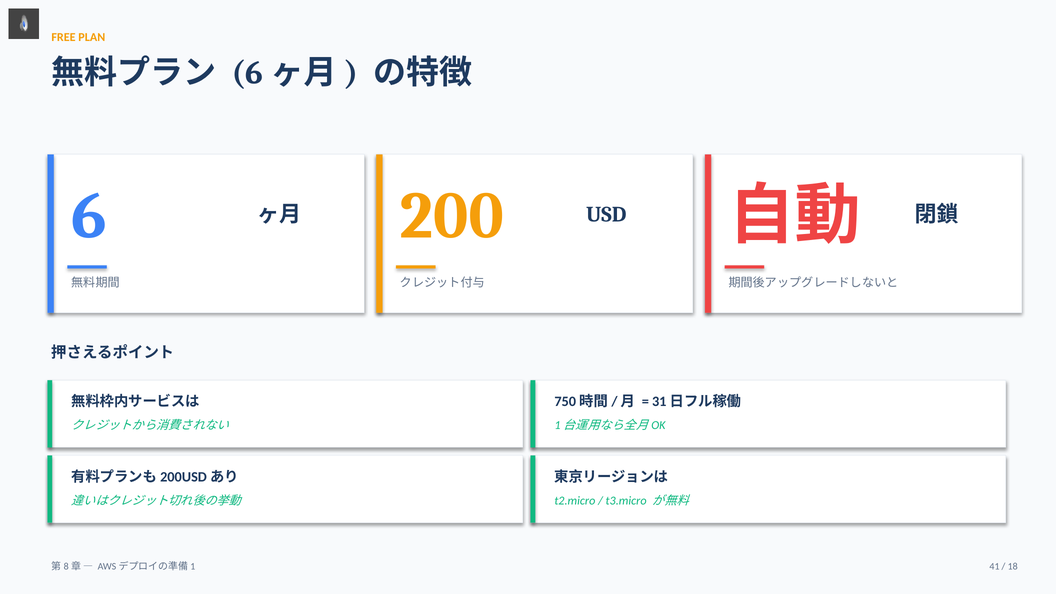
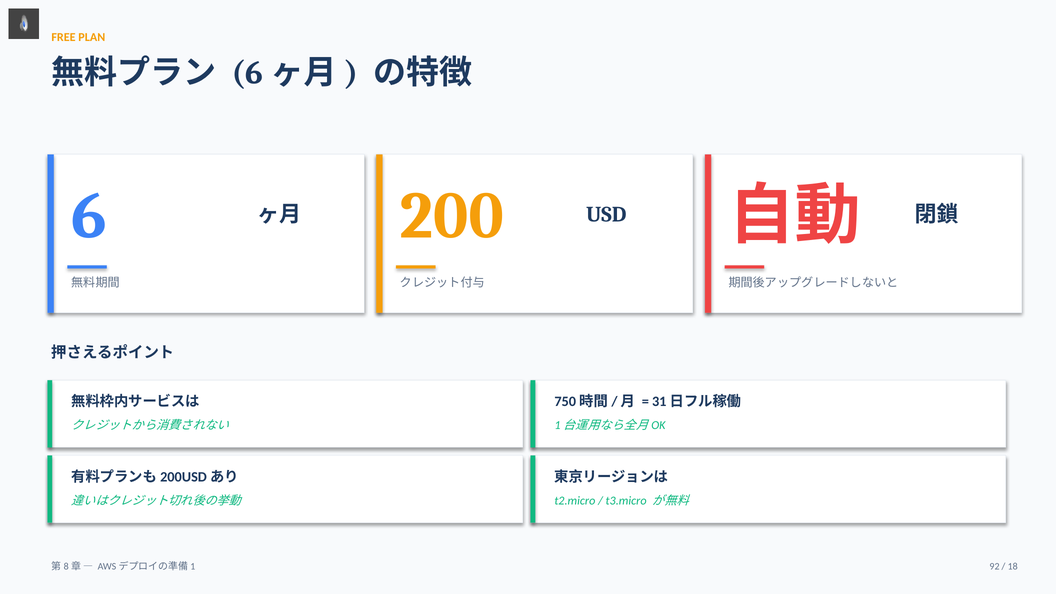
41: 41 -> 92 (995, 567)
